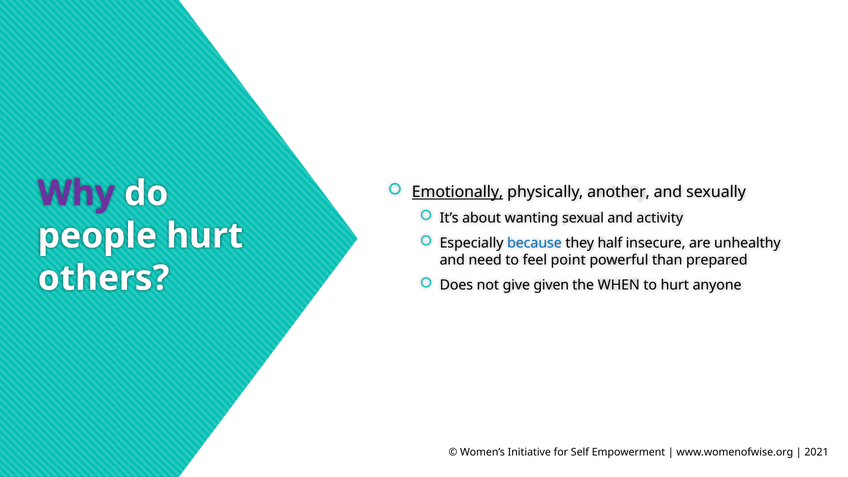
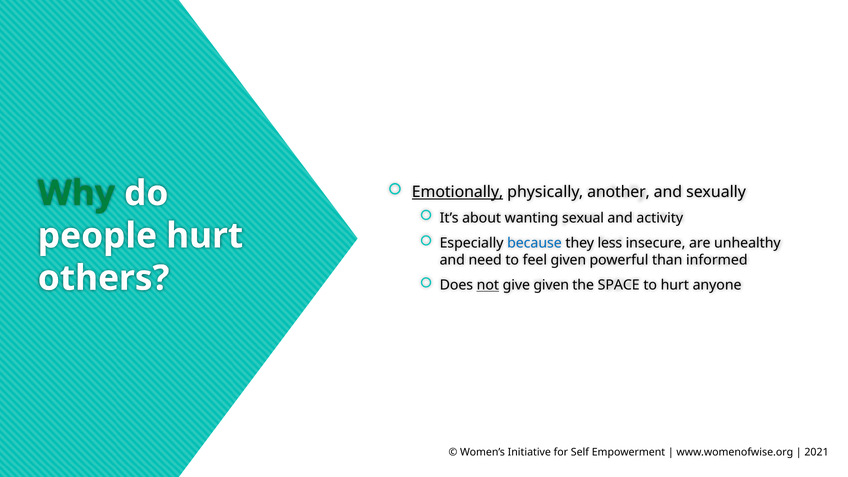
Why colour: purple -> green (76, 193)
half: half -> less (610, 243)
feel point: point -> given (568, 260)
prepared: prepared -> informed (717, 260)
not underline: none -> present (488, 285)
WHEN: WHEN -> SPACE (619, 285)
